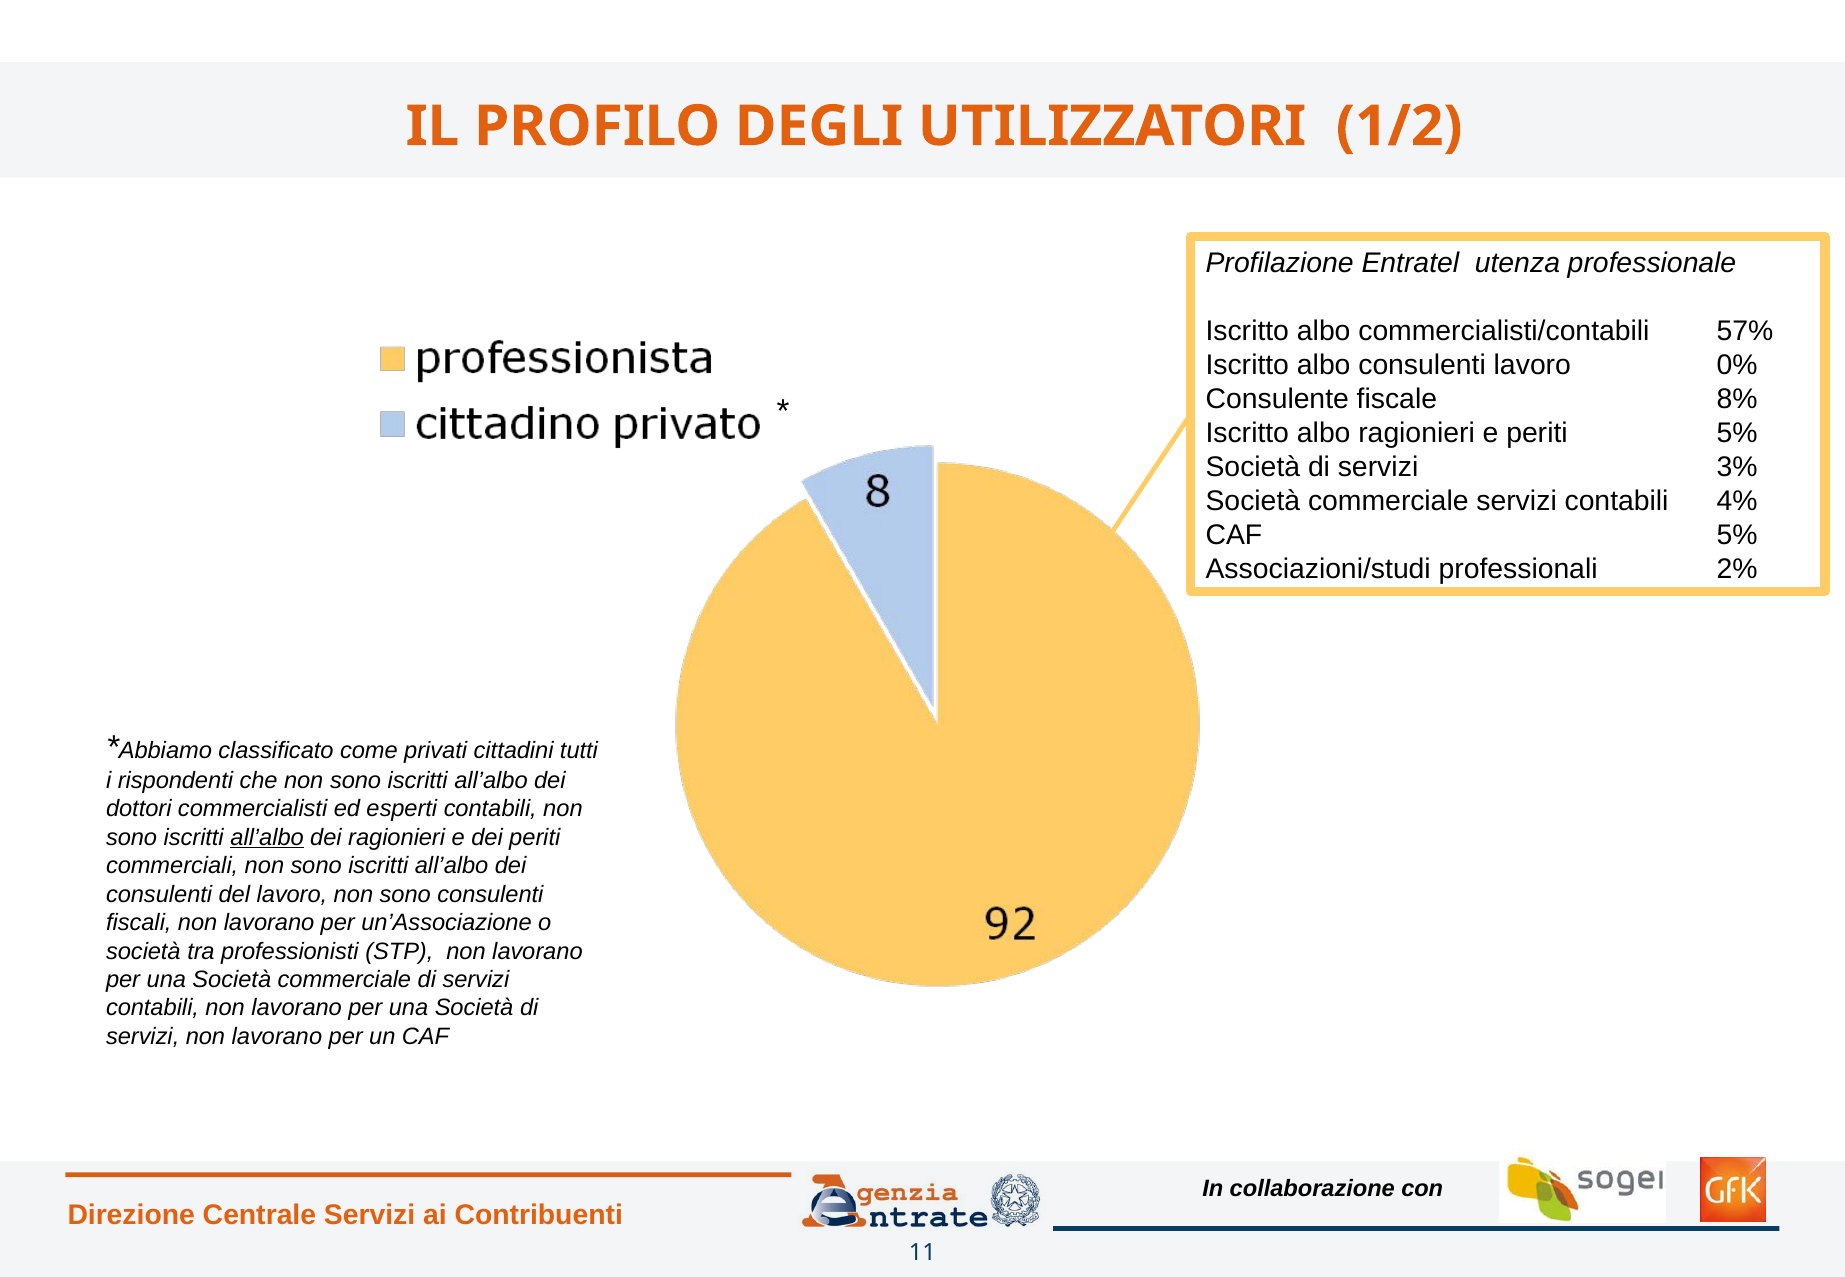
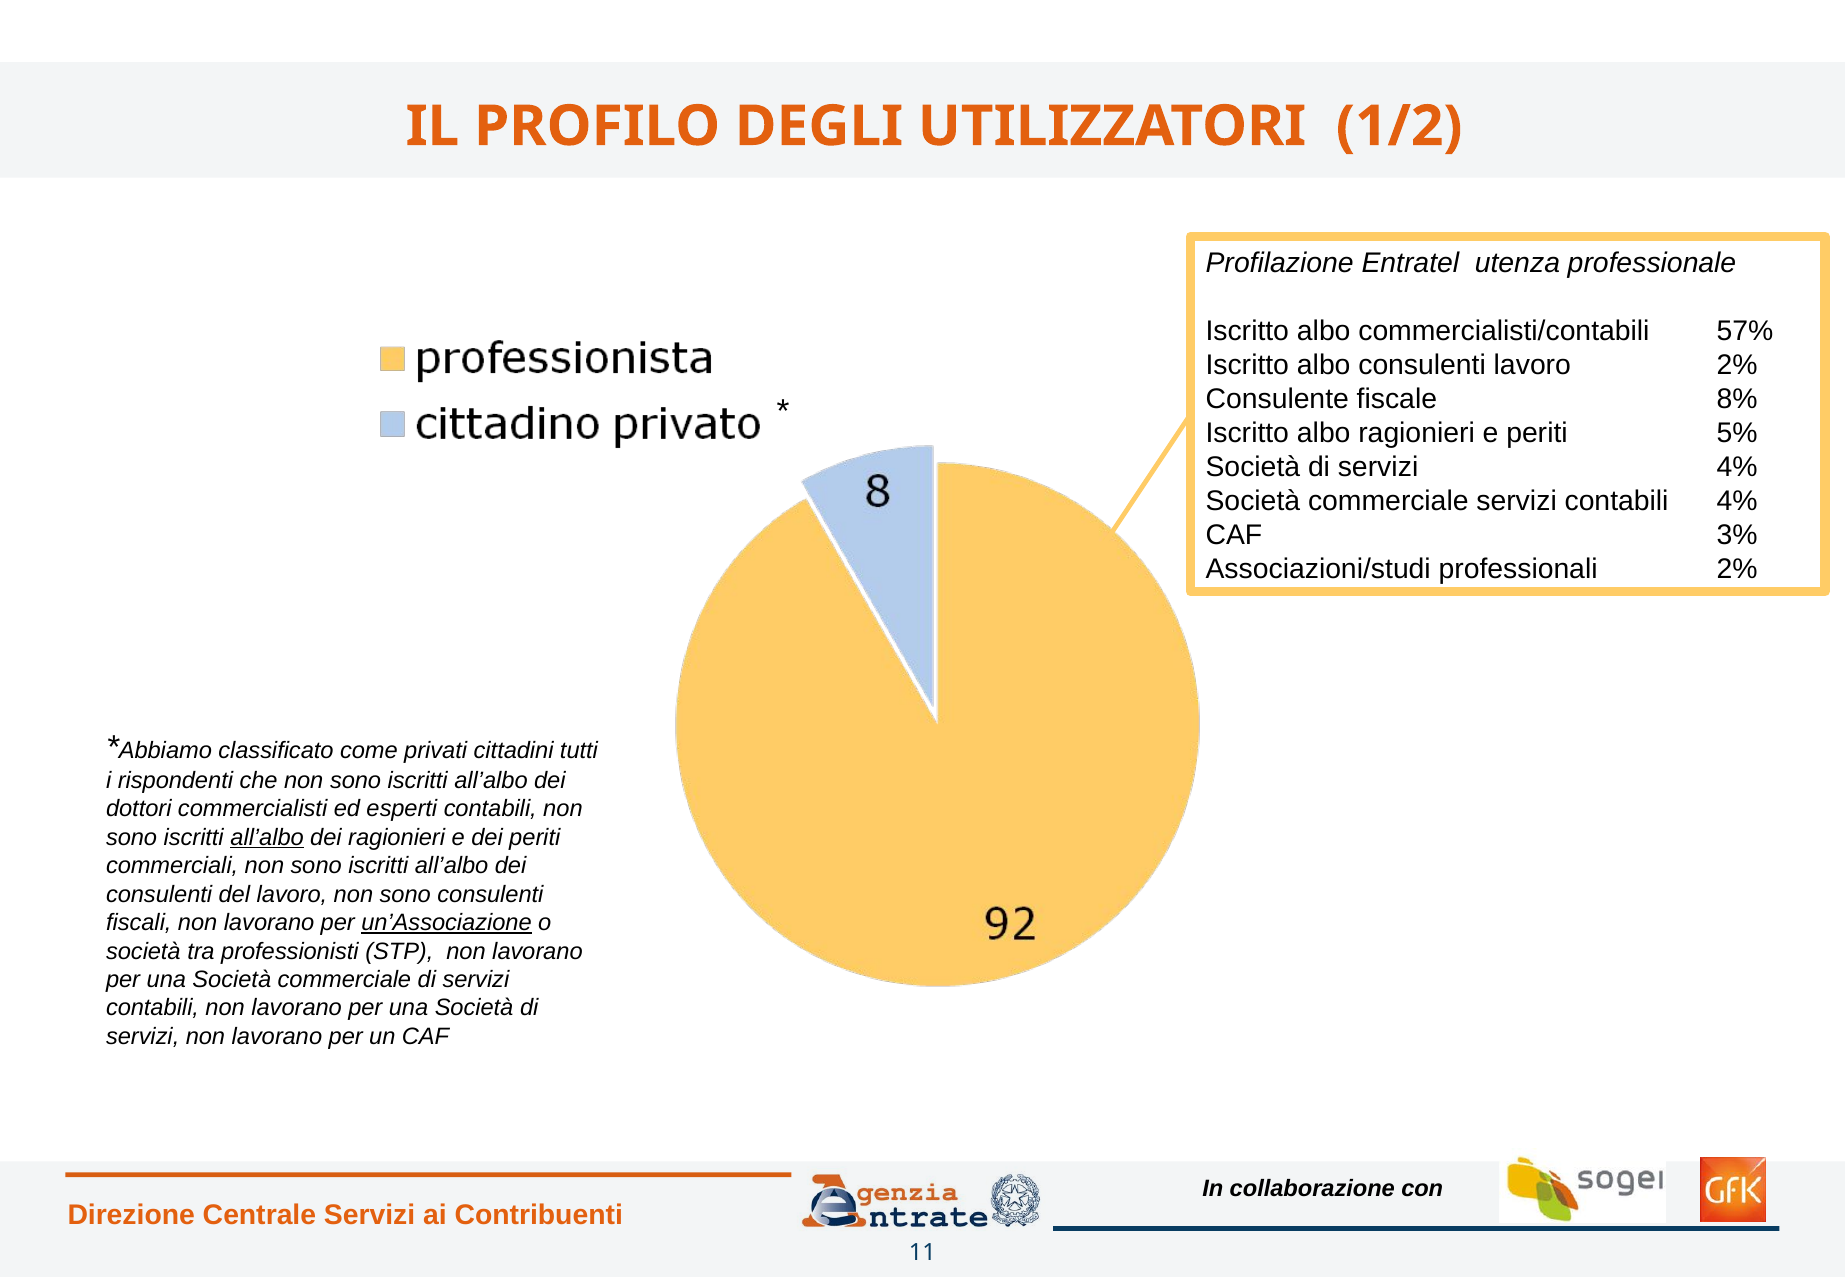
lavoro 0%: 0% -> 2% (1737, 365)
servizi 3%: 3% -> 4% (1737, 467)
CAF 5%: 5% -> 3% (1737, 535)
un’Associazione underline: none -> present (447, 923)
